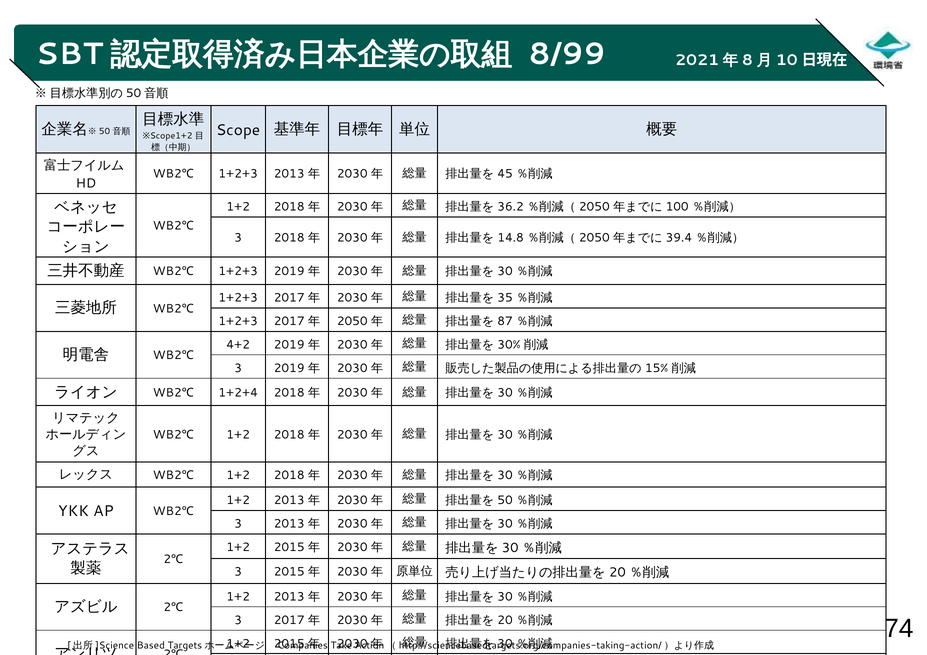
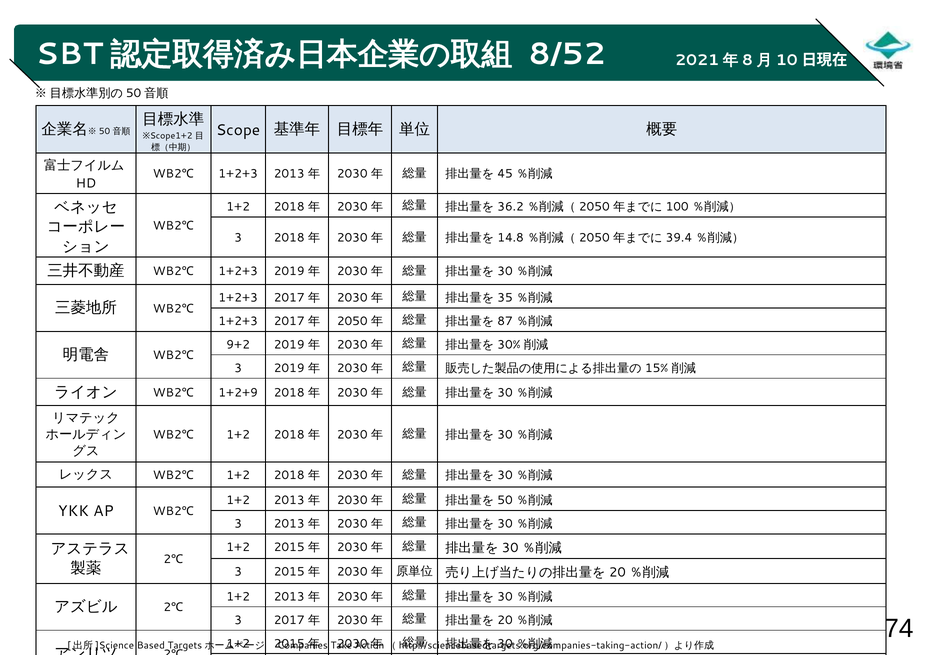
8/99: 8/99 -> 8/52 (567, 54)
4+2: 4+2 -> 9+2 (238, 345)
1+2+4: 1+2+4 -> 1+2+9 (238, 393)
